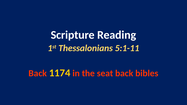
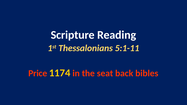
Back: Back -> Price (38, 73)
